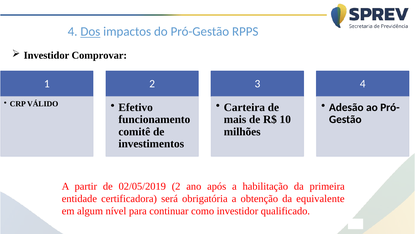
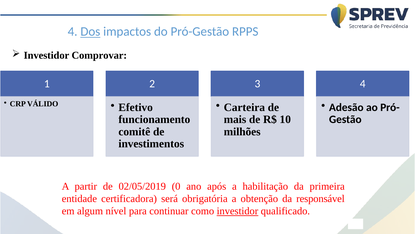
02/05/2019 2: 2 -> 0 (176, 186)
equivalente: equivalente -> responsável (320, 198)
investidor underline: none -> present (237, 211)
